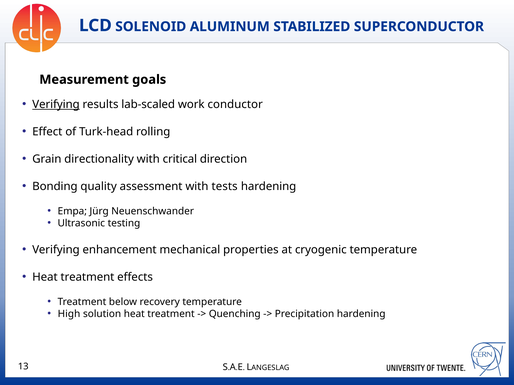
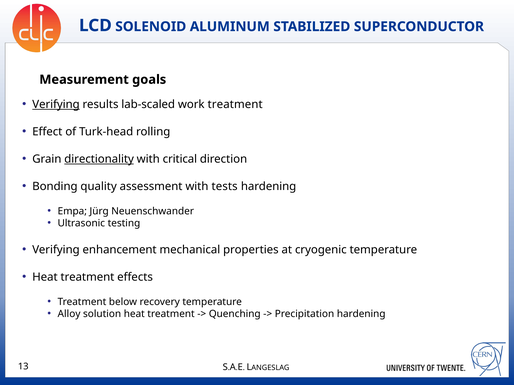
work conductor: conductor -> treatment (235, 104)
directionality underline: none -> present (99, 159)
High: High -> Alloy (69, 314)
